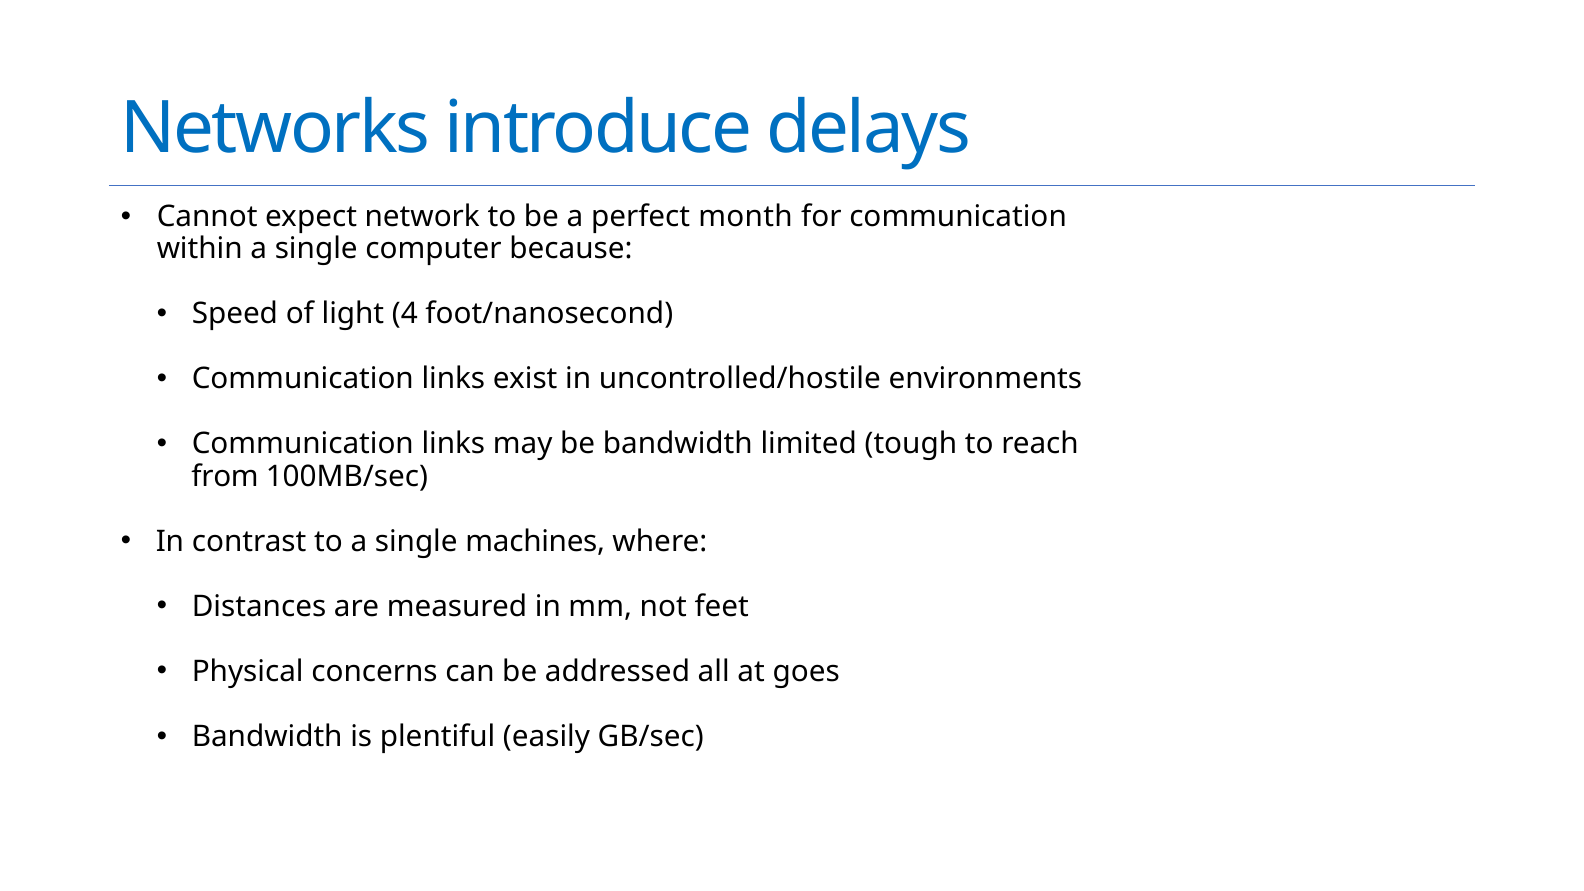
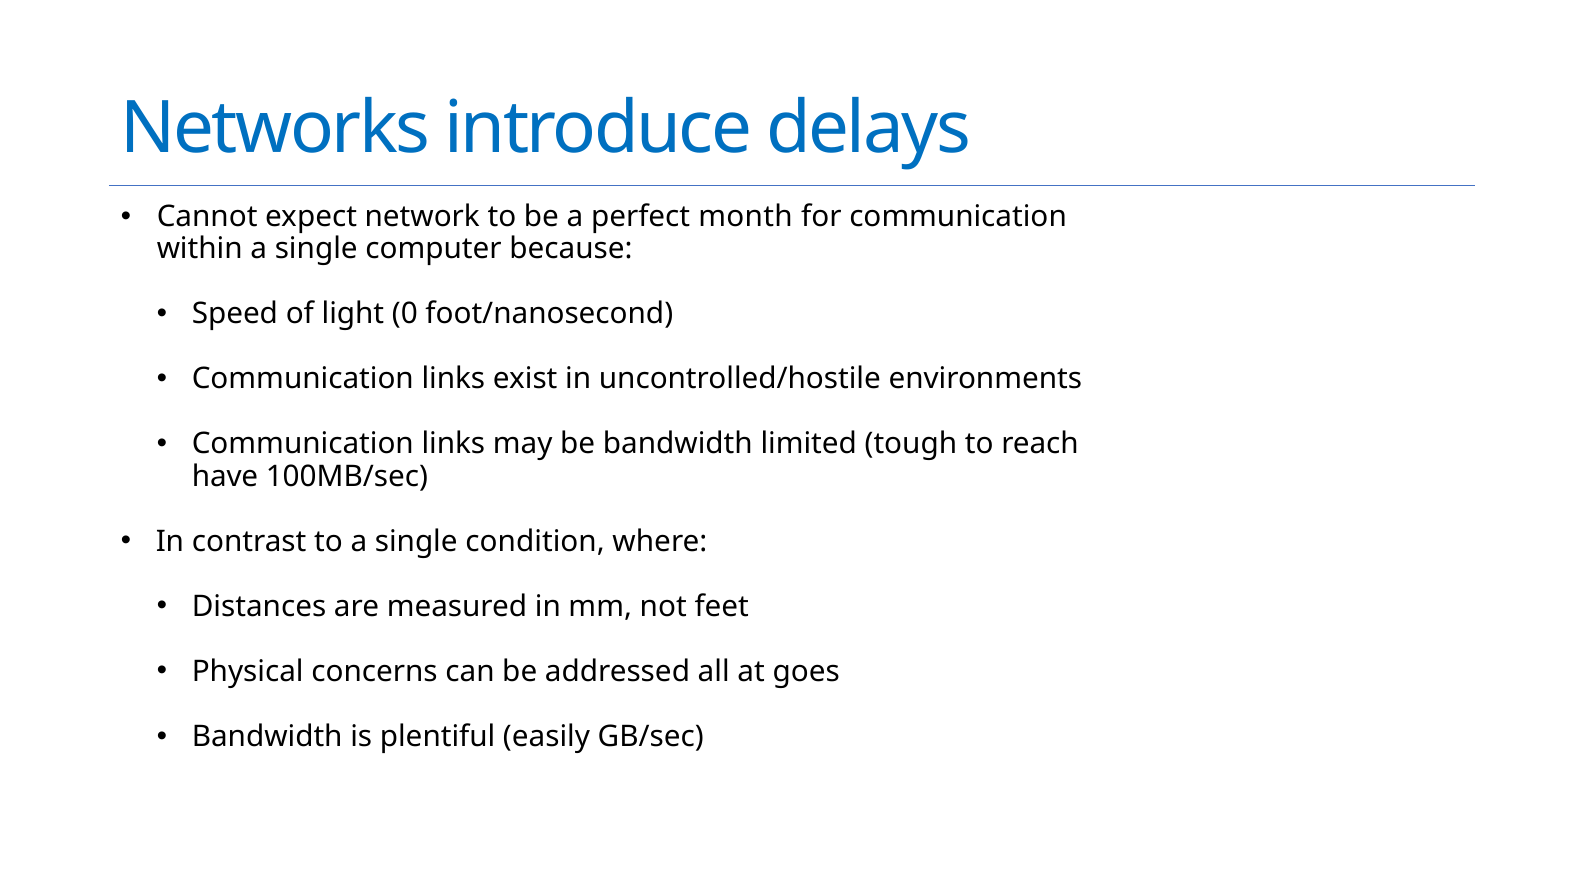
4: 4 -> 0 (405, 314)
from: from -> have (225, 476)
machines: machines -> condition (535, 541)
